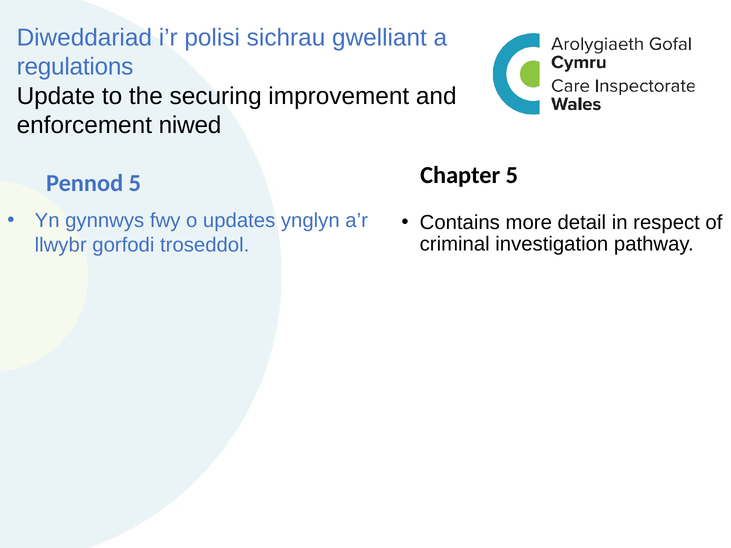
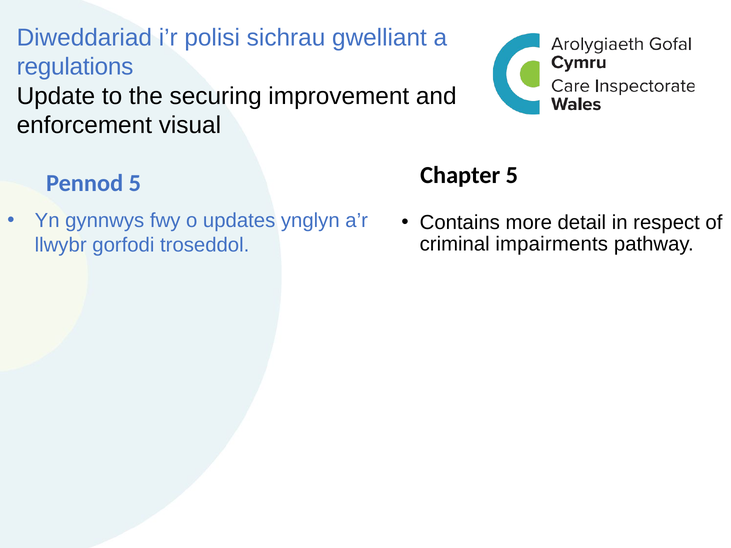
niwed: niwed -> visual (190, 125)
investigation: investigation -> impairments (552, 244)
